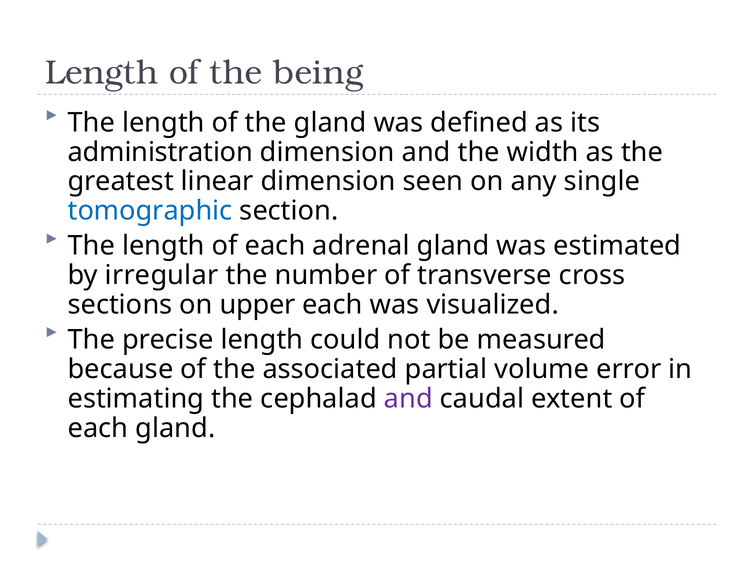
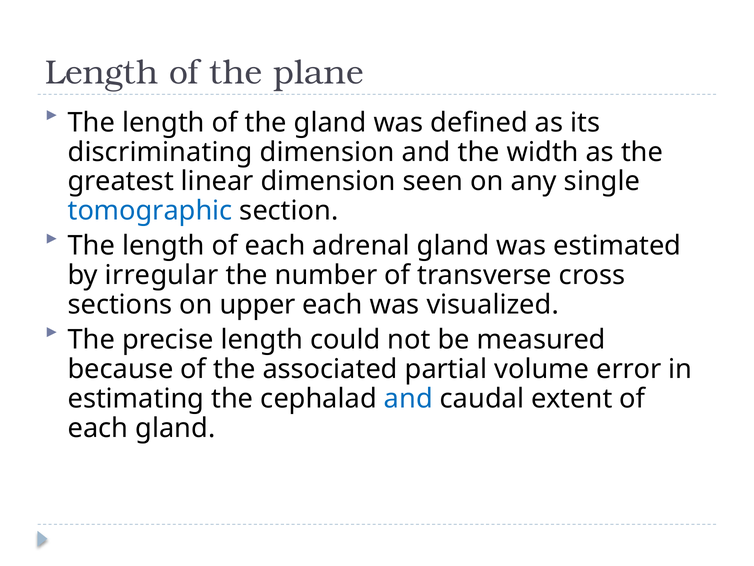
being: being -> plane (318, 73)
administration: administration -> discriminating (160, 152)
and colour: purple -> blue (408, 398)
